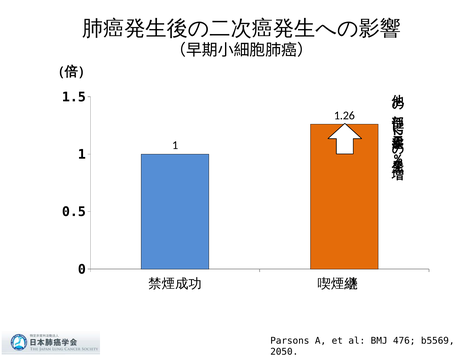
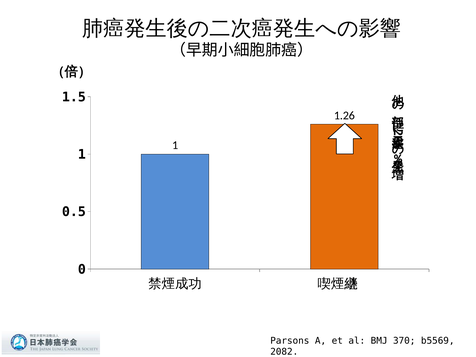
476: 476 -> 370 (404, 341)
2050: 2050 -> 2082 (284, 352)
